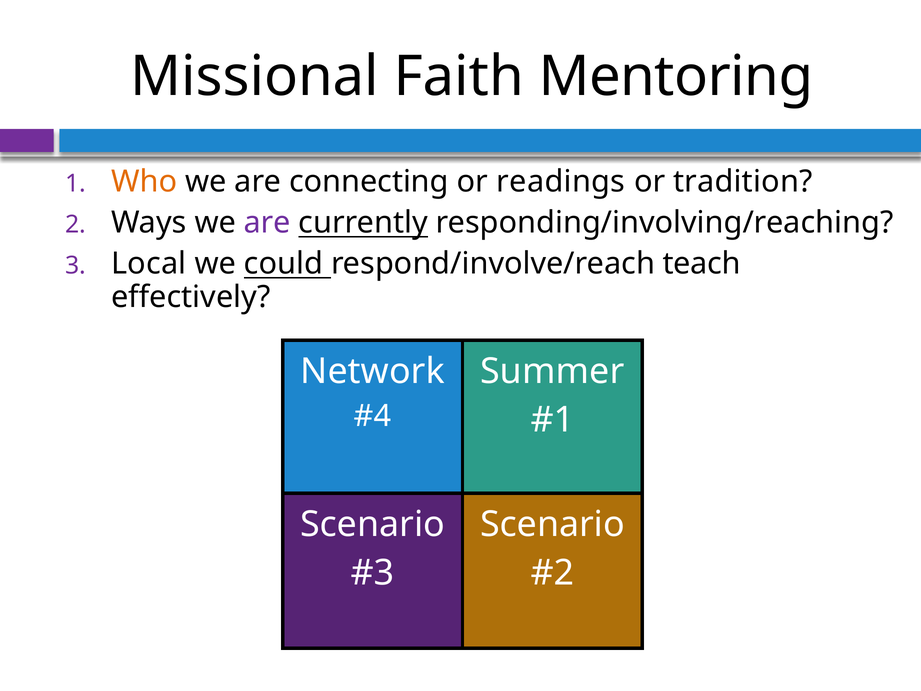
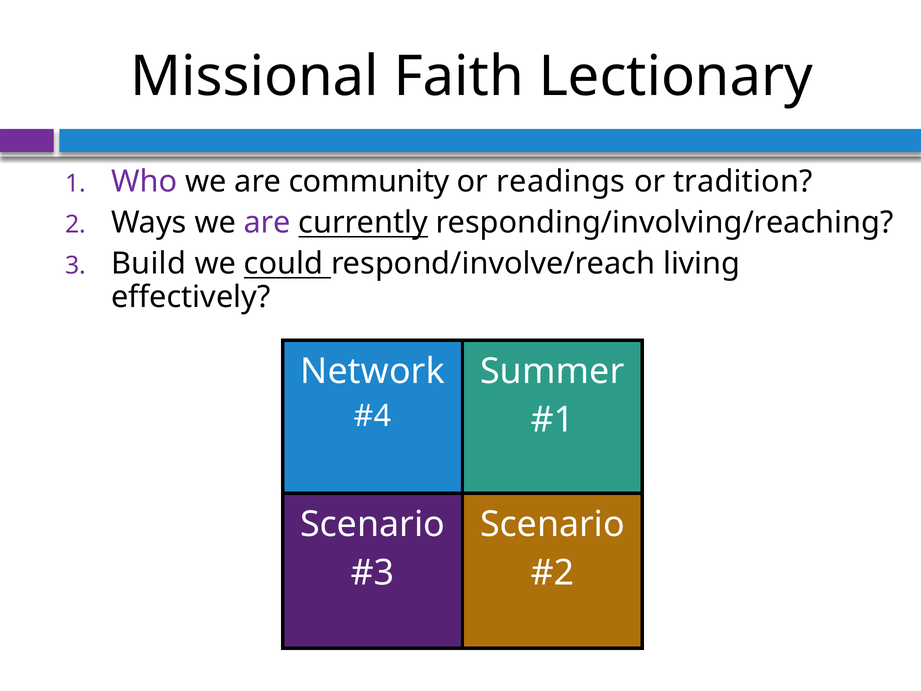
Mentoring: Mentoring -> Lectionary (676, 77)
Who colour: orange -> purple (144, 181)
connecting: connecting -> community (369, 181)
Local: Local -> Build (149, 264)
teach: teach -> living (702, 264)
